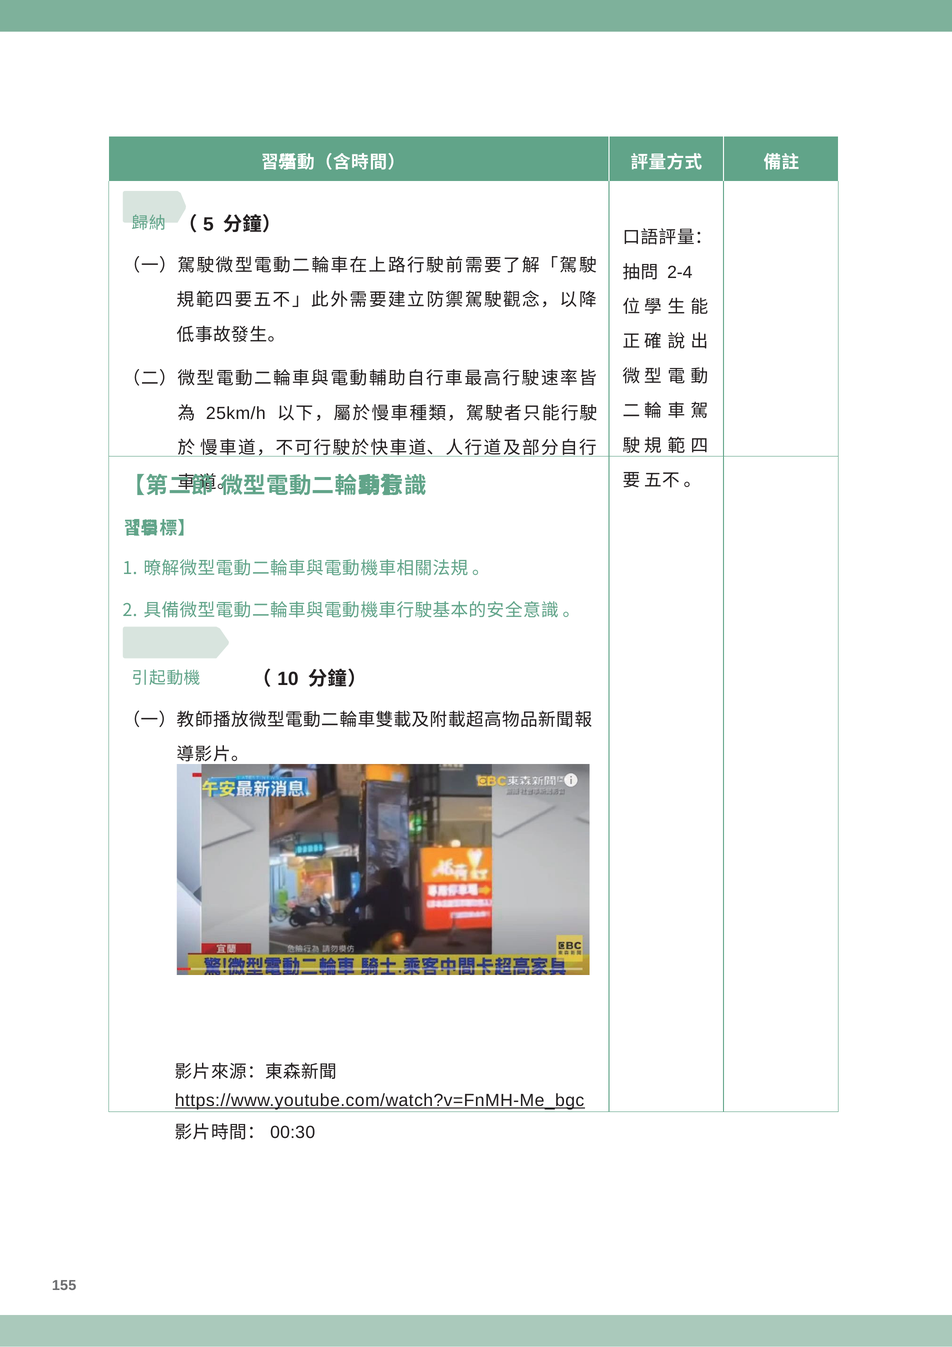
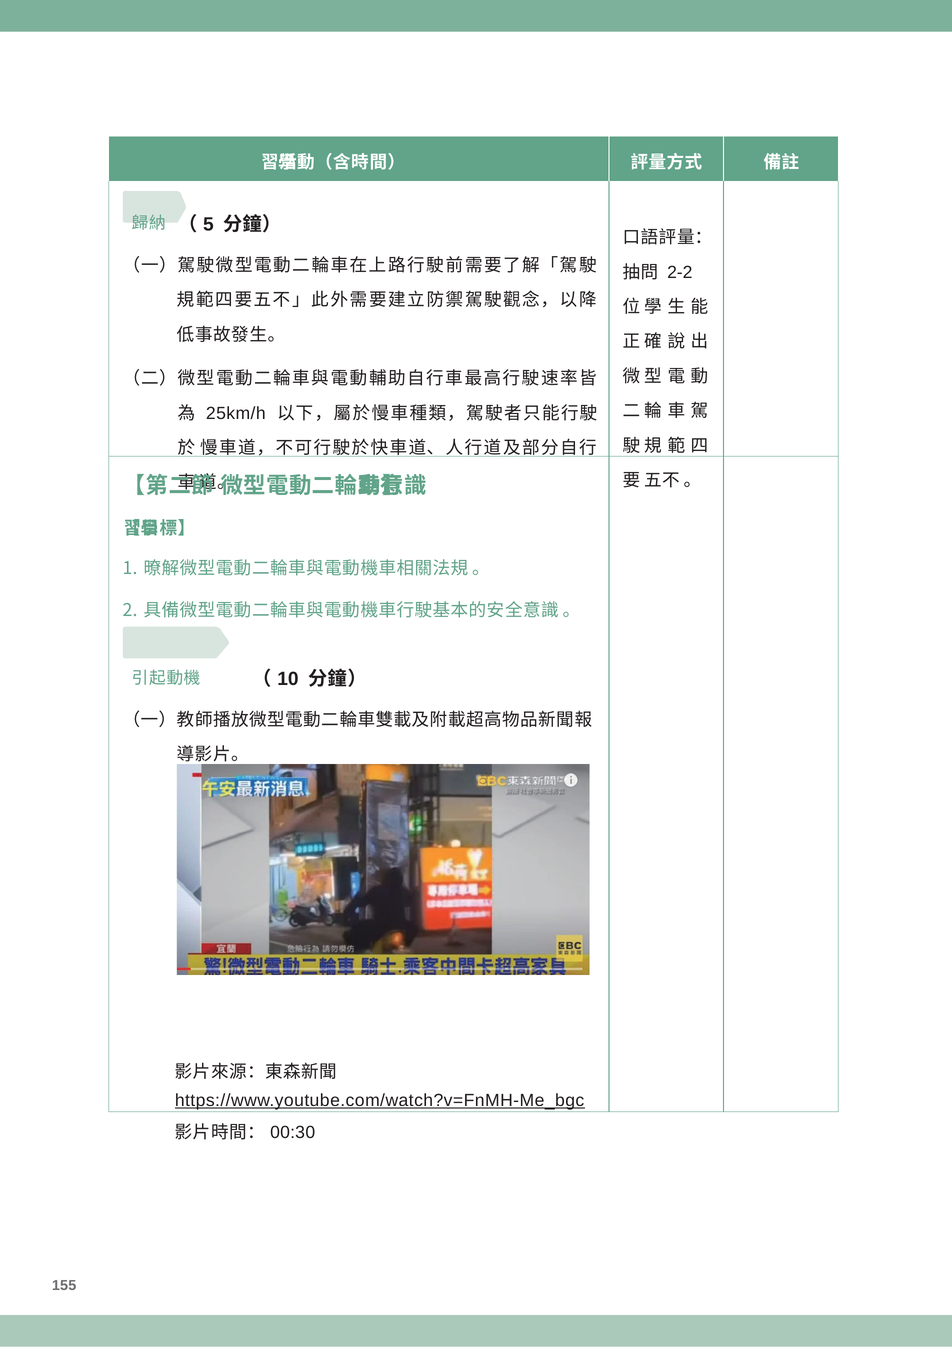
2-4: 2-4 -> 2-2 (680, 272)
